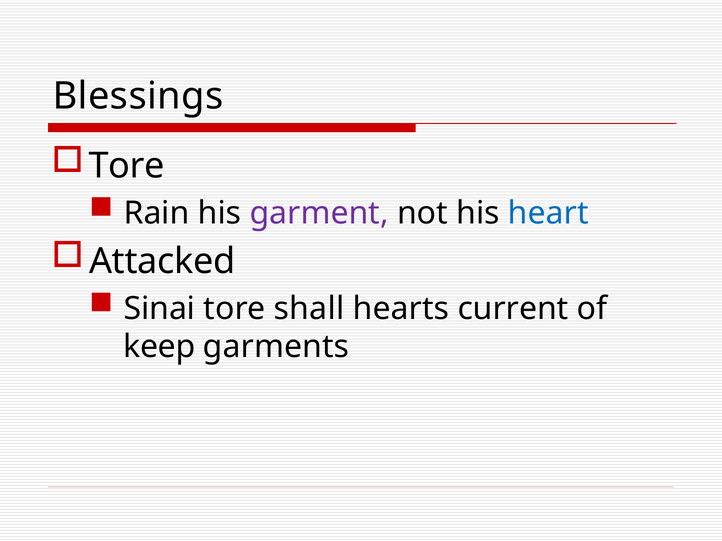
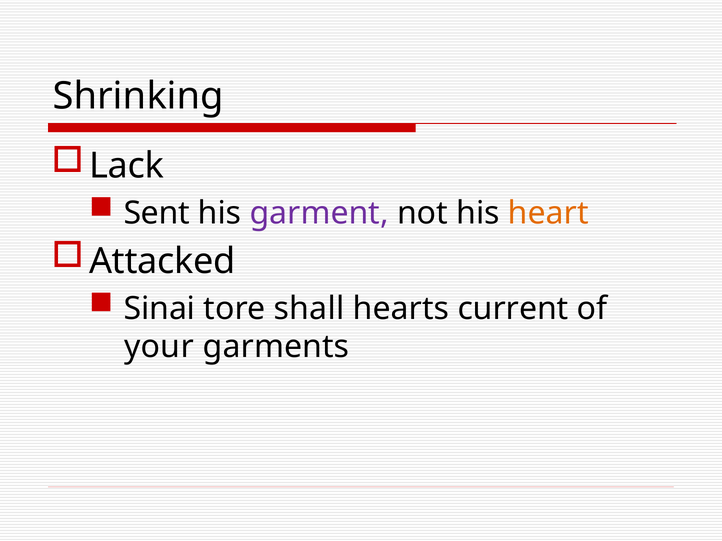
Blessings: Blessings -> Shrinking (138, 96)
Tore: Tore -> Lack (127, 166)
Rain: Rain -> Sent (157, 213)
heart colour: blue -> orange (548, 213)
keep: keep -> your (159, 347)
